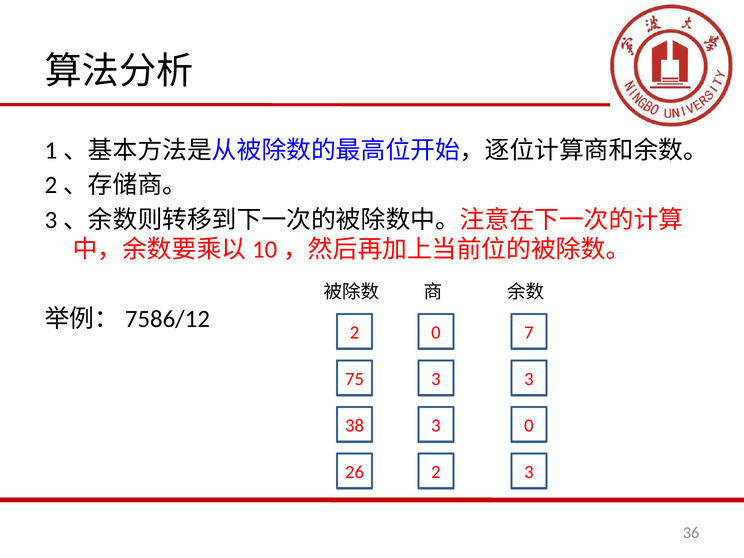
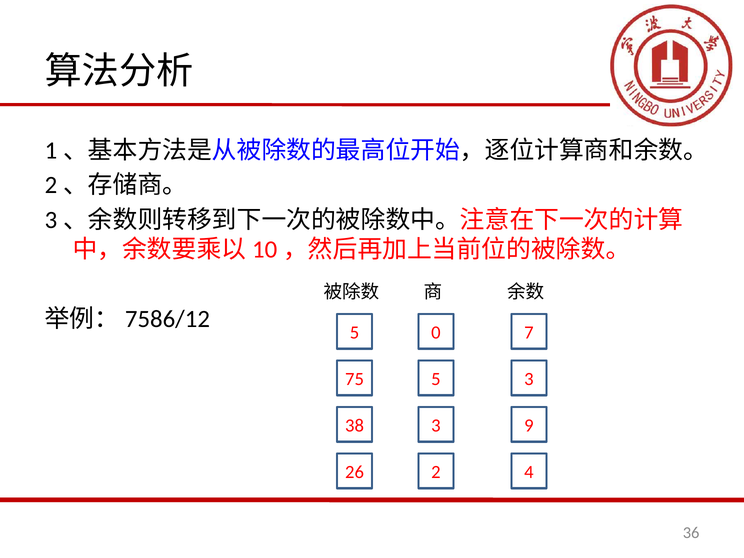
2: 2 -> 5 (355, 333)
75 3: 3 -> 5 (436, 379)
3 0: 0 -> 9 (529, 426)
2 3: 3 -> 4 (529, 472)
